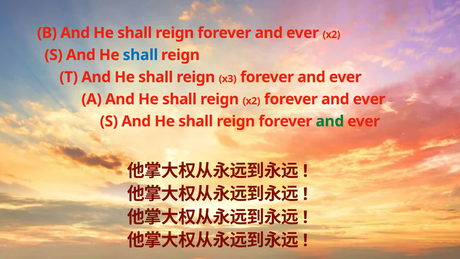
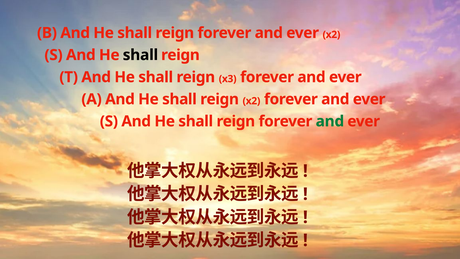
shall colour: blue -> black (140, 55)
